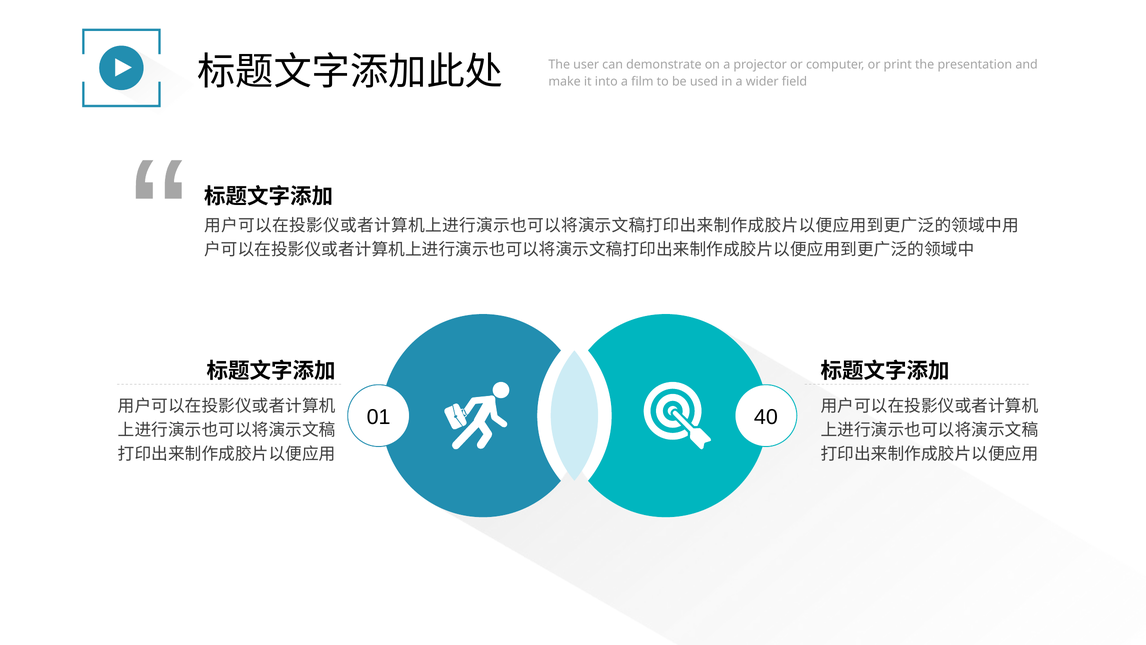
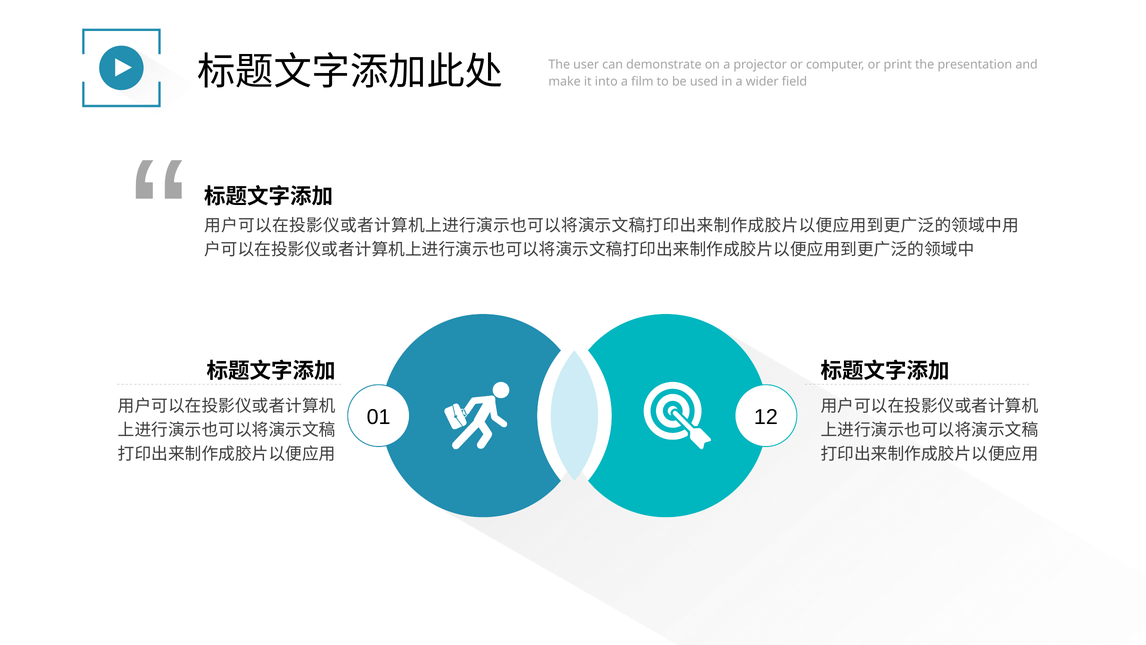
40: 40 -> 12 (766, 417)
